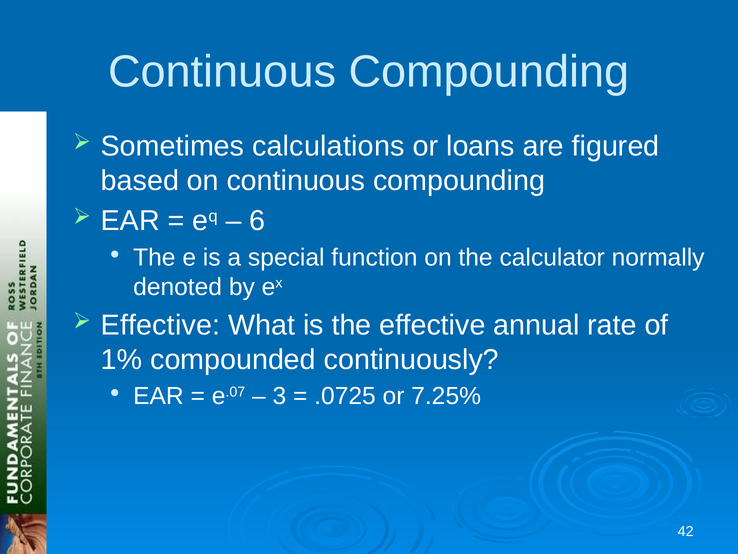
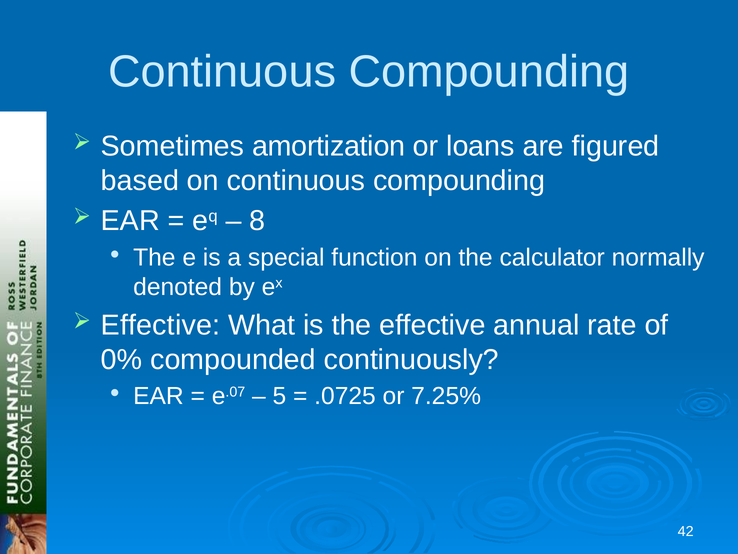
calculations: calculations -> amortization (329, 146)
6: 6 -> 8 (257, 221)
1%: 1% -> 0% (122, 359)
3: 3 -> 5 (279, 396)
